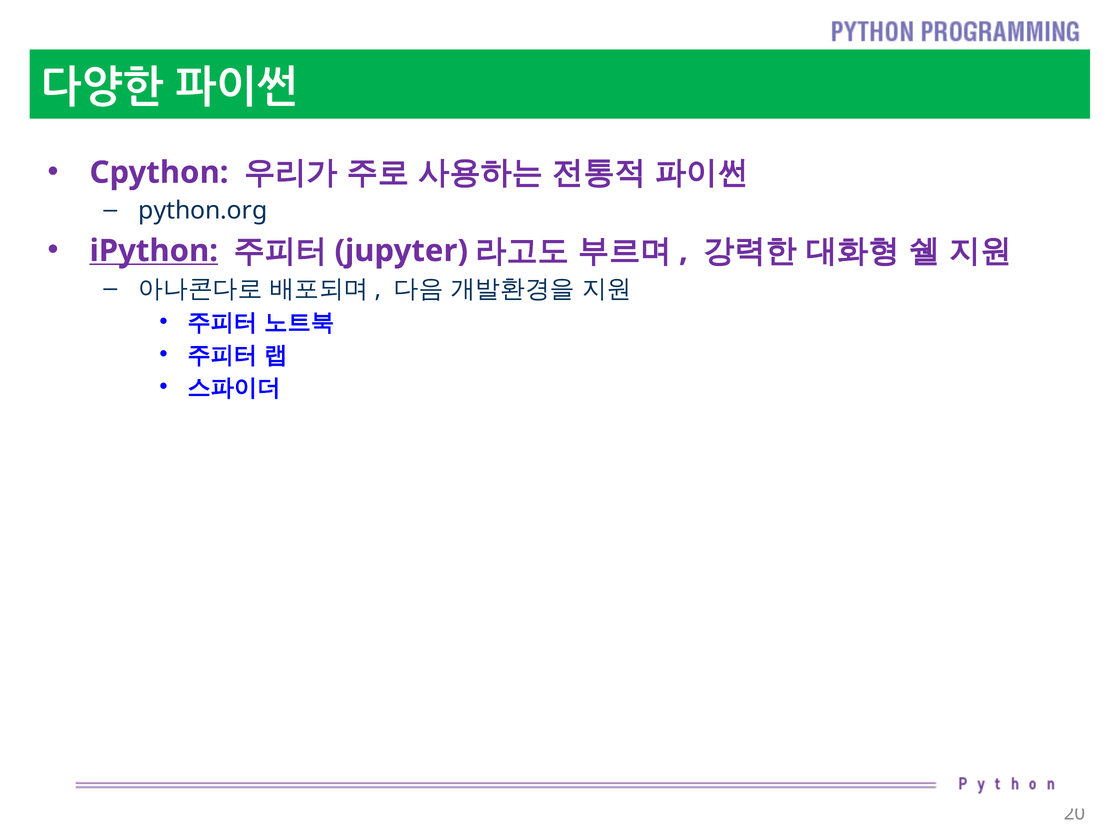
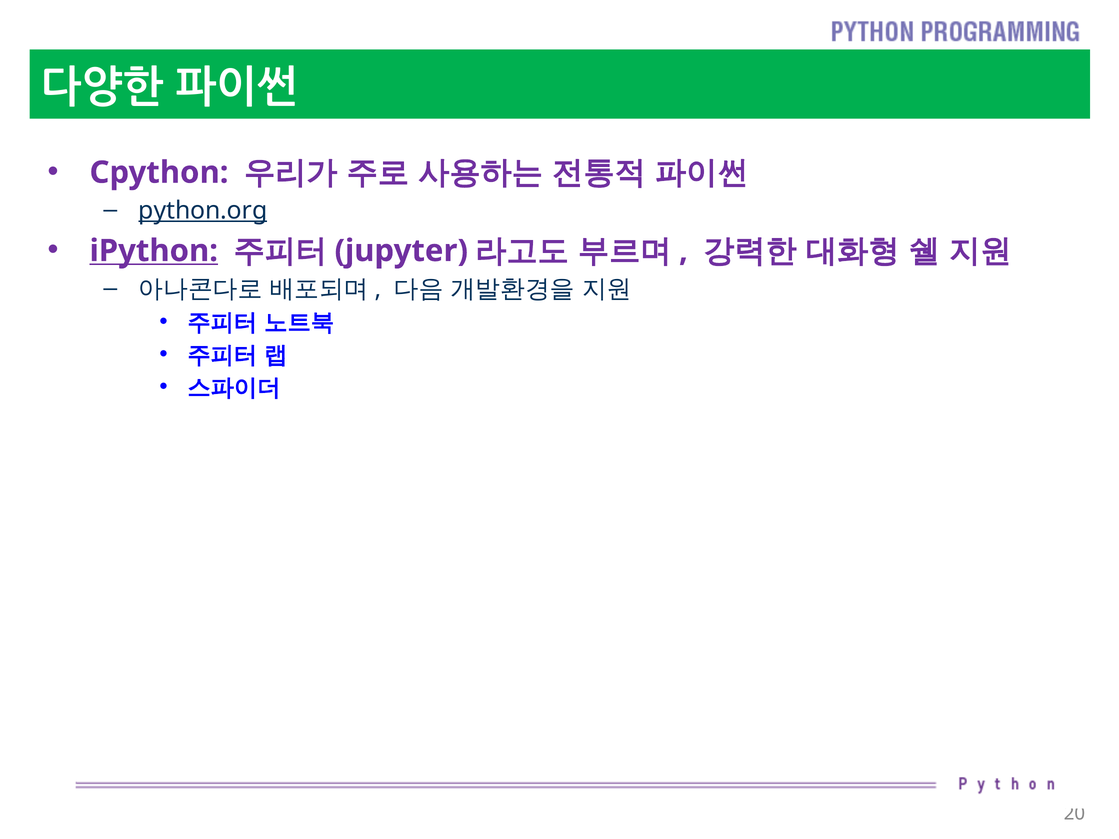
python.org underline: none -> present (203, 211)
